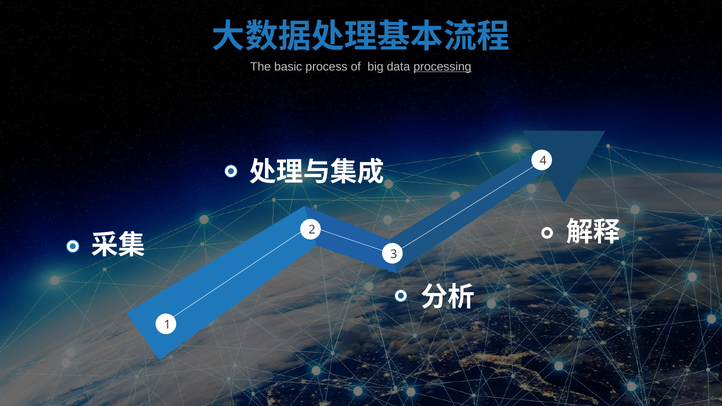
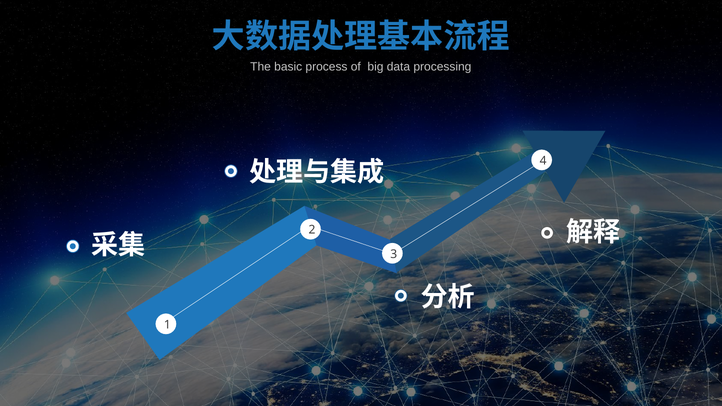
processing underline: present -> none (442, 67)
